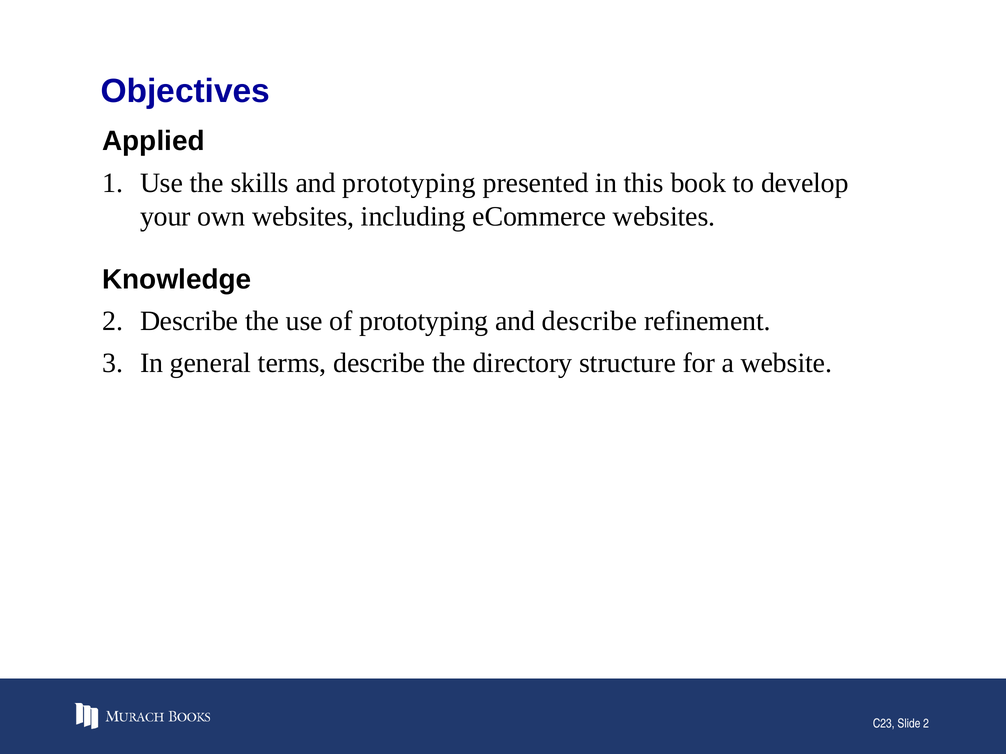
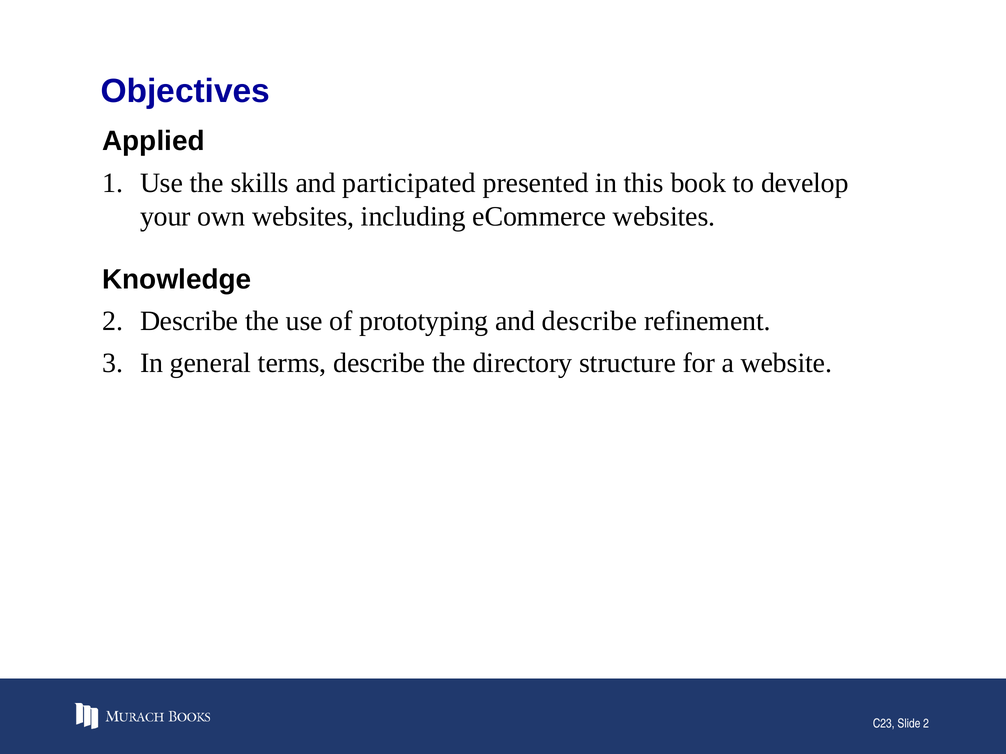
and prototyping: prototyping -> participated (409, 183)
